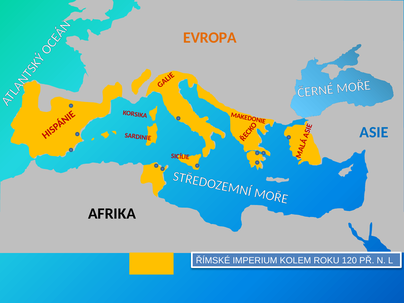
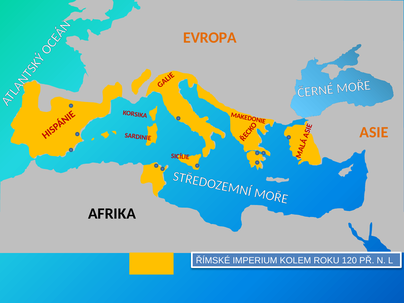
ASIE colour: blue -> orange (374, 132)
